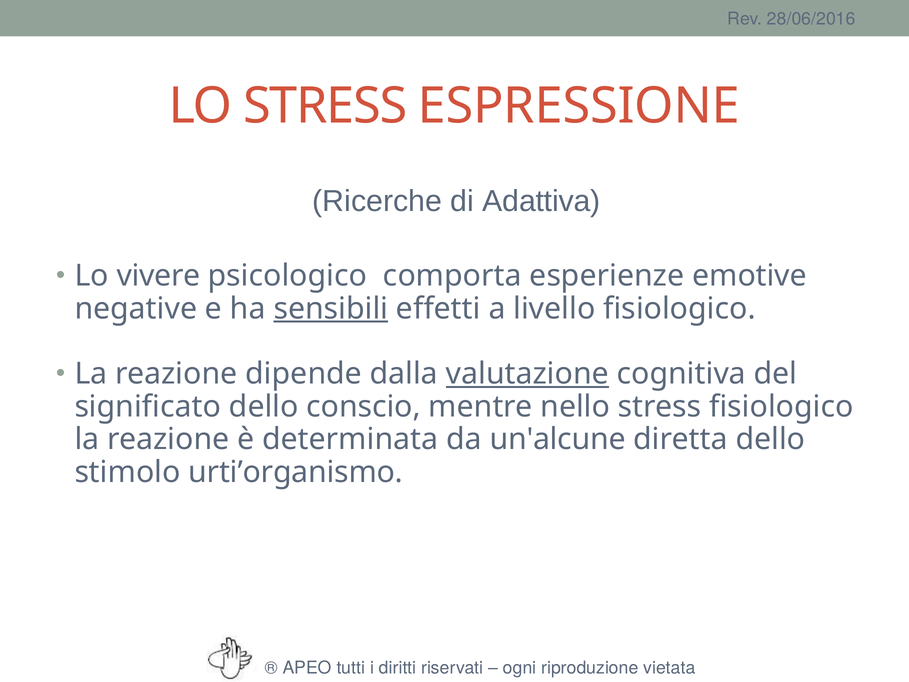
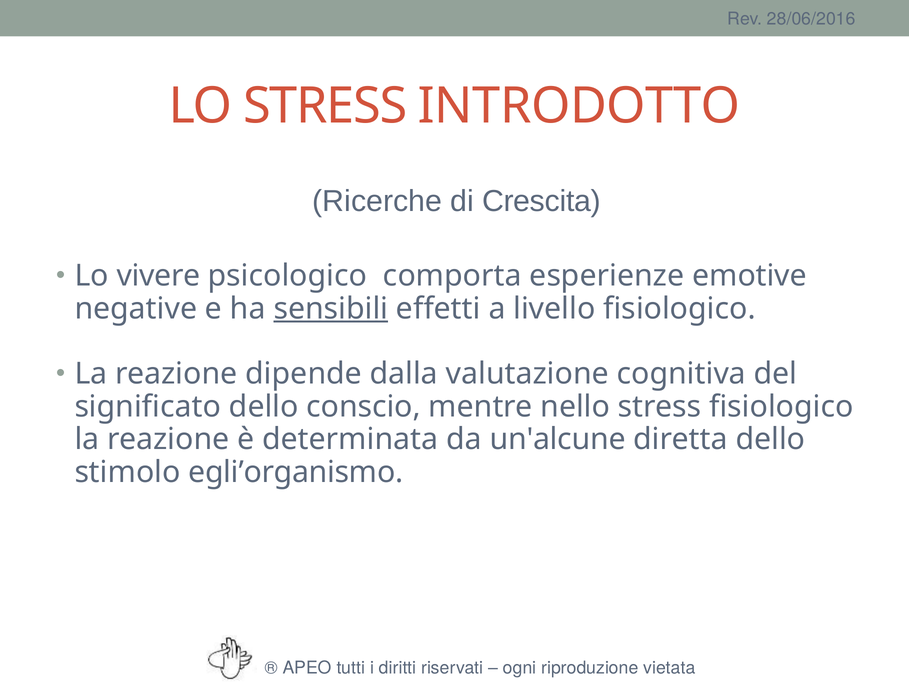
ESPRESSIONE: ESPRESSIONE -> INTRODOTTO (579, 106)
Adattiva: Adattiva -> Crescita (541, 201)
valutazione underline: present -> none (527, 374)
urti’organismo: urti’organismo -> egli’organismo (296, 472)
